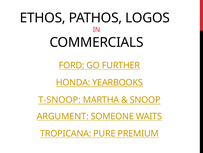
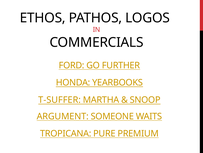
T-SNOOP: T-SNOOP -> T-SUFFER (60, 99)
